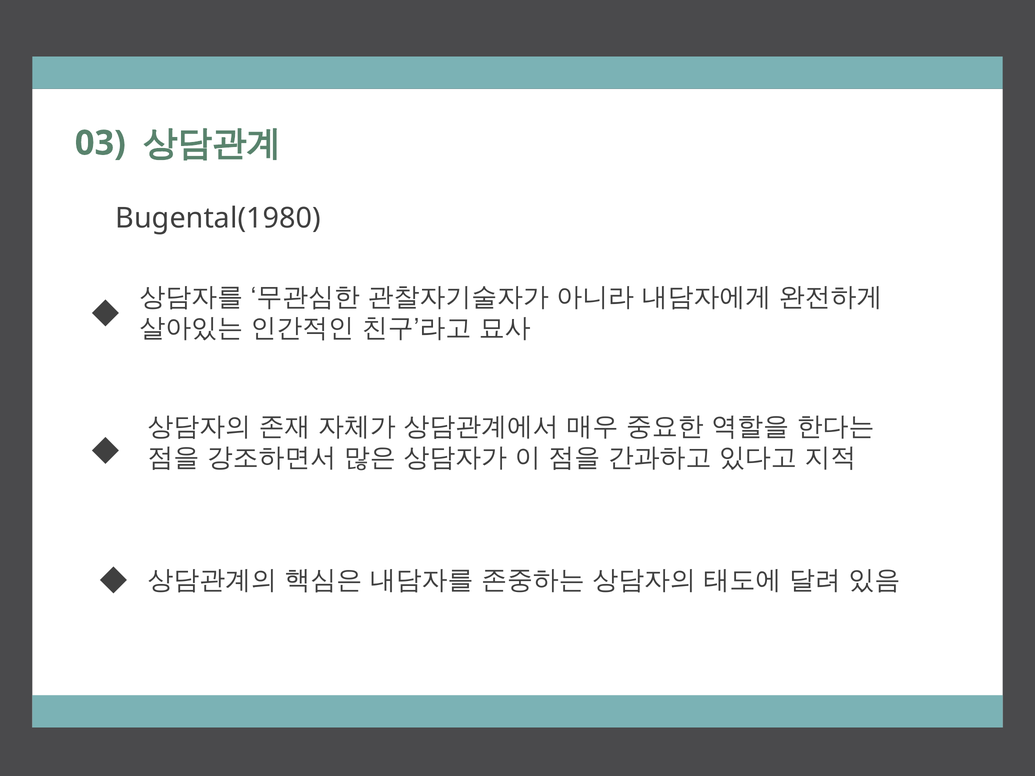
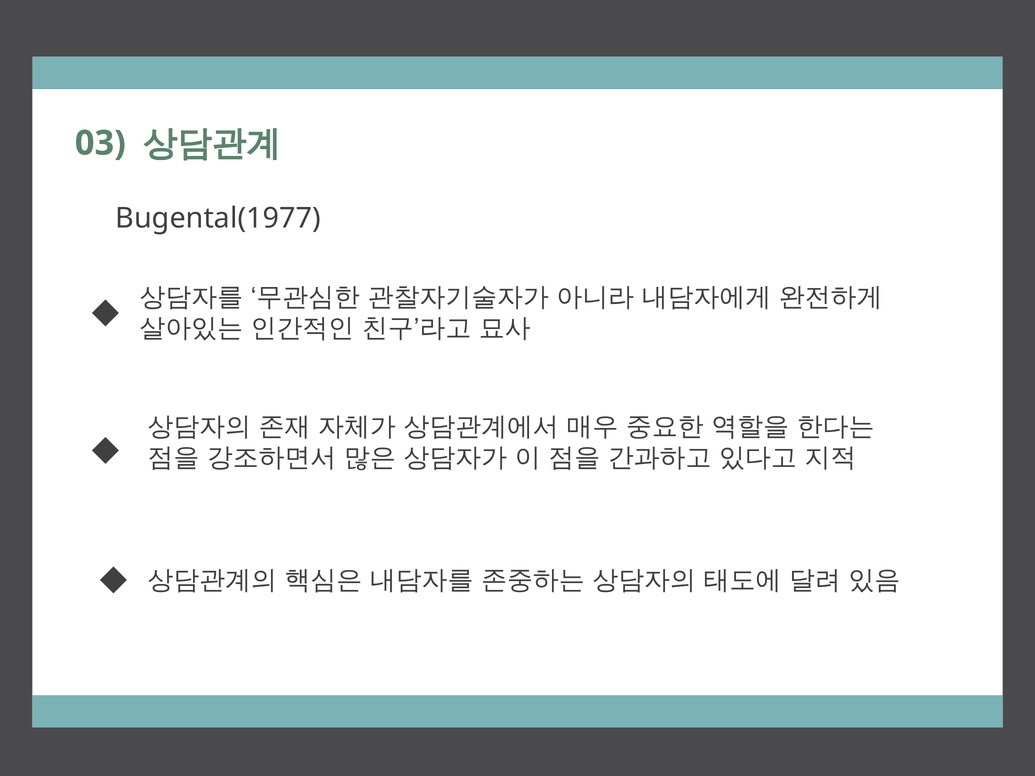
Bugental(1980: Bugental(1980 -> Bugental(1977 (218, 218)
